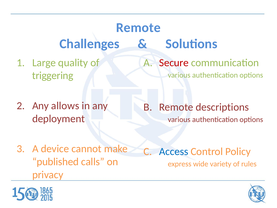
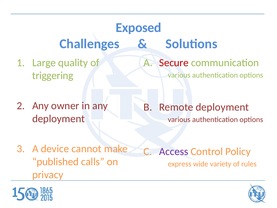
Remote: Remote -> Exposed (139, 28)
allows: allows -> owner (65, 106)
Remote descriptions: descriptions -> deployment (222, 107)
Access colour: blue -> purple (174, 151)
